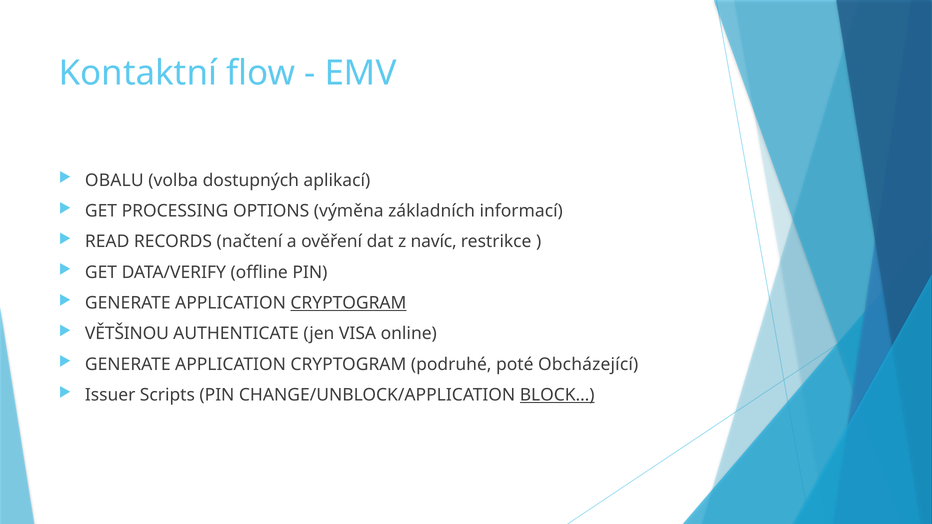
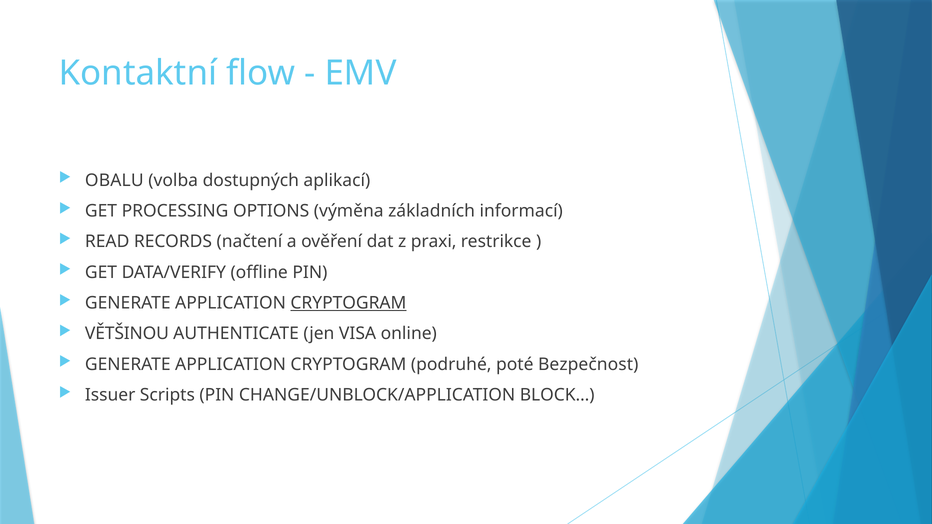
navíc: navíc -> praxi (434, 242)
Obcházející: Obcházející -> Bezpečnost (588, 364)
BLOCK… underline: present -> none (557, 395)
